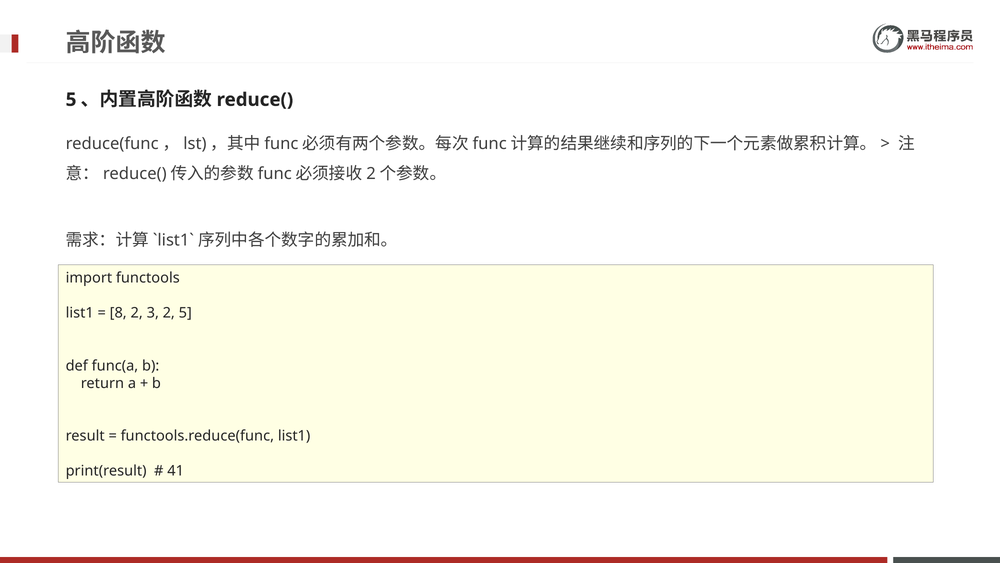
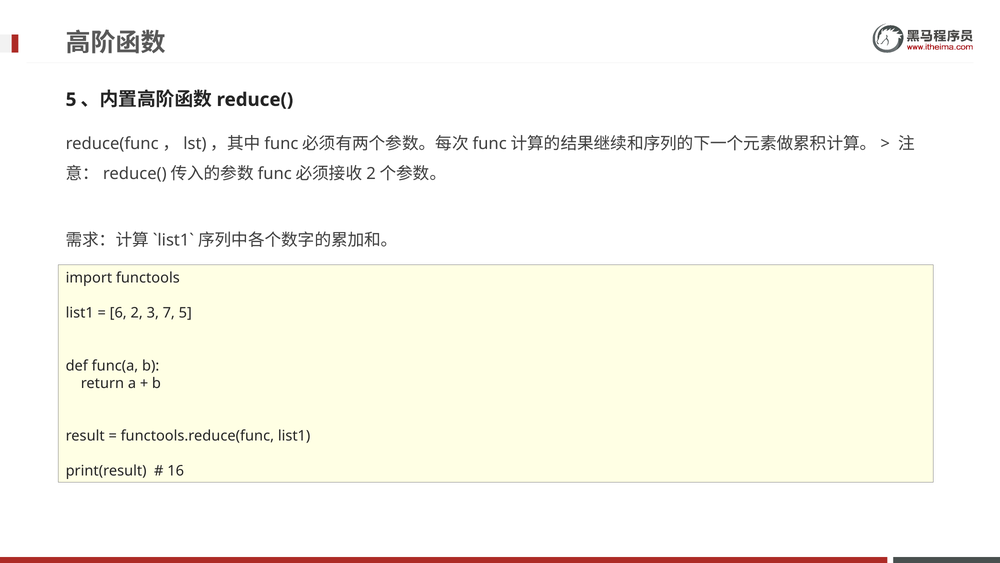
8: 8 -> 6 (118, 313)
3 2: 2 -> 7 (169, 313)
41: 41 -> 16 (176, 470)
